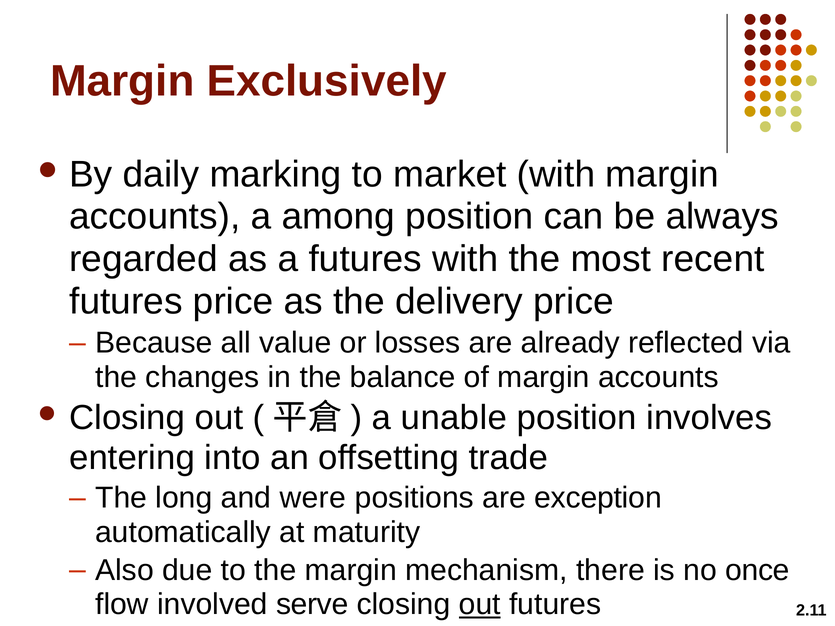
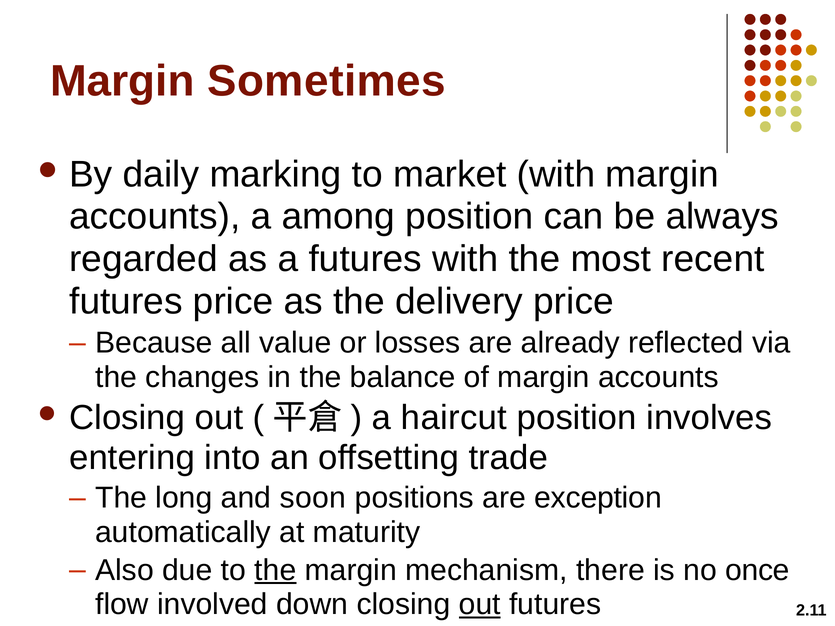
Exclusively: Exclusively -> Sometimes (327, 81)
unable: unable -> haircut (454, 418)
were: were -> soon (313, 498)
the underline: none -> present (275, 570)
serve: serve -> down (312, 605)
